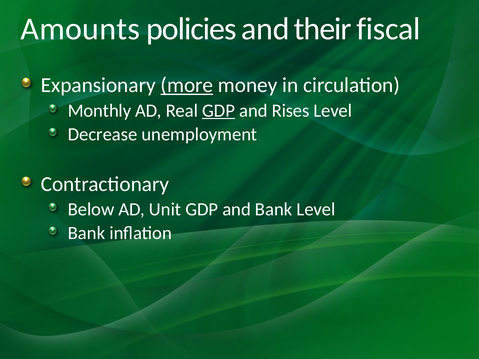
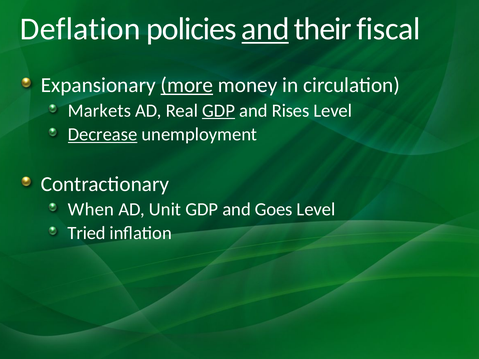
Amounts: Amounts -> Deflation (80, 29)
and underline: none -> present (265, 29)
Monthly: Monthly -> Markets (99, 111)
Decrease underline: none -> present (103, 134)
Below: Below -> When (91, 209)
and Bank: Bank -> Goes (274, 209)
Bank: Bank -> Tried (87, 233)
